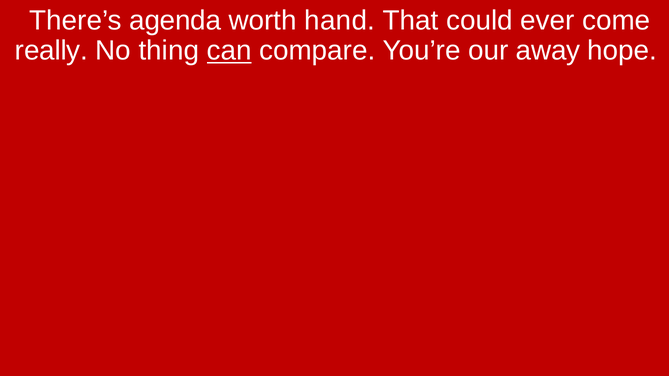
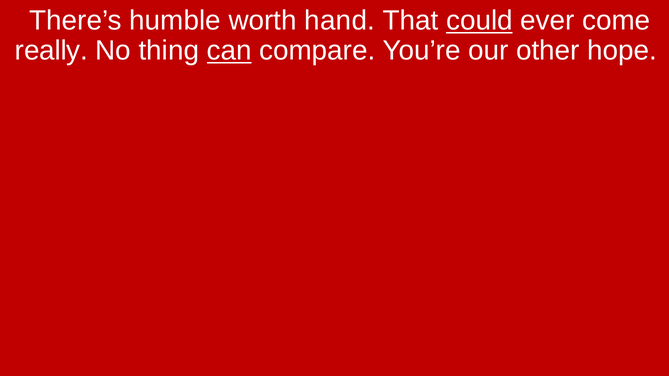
agenda: agenda -> humble (175, 21)
could underline: none -> present (479, 21)
away: away -> other (548, 51)
